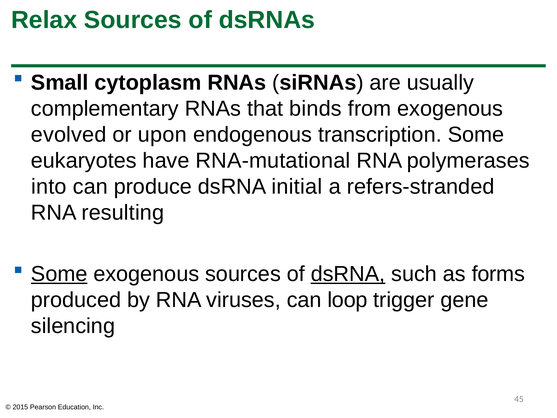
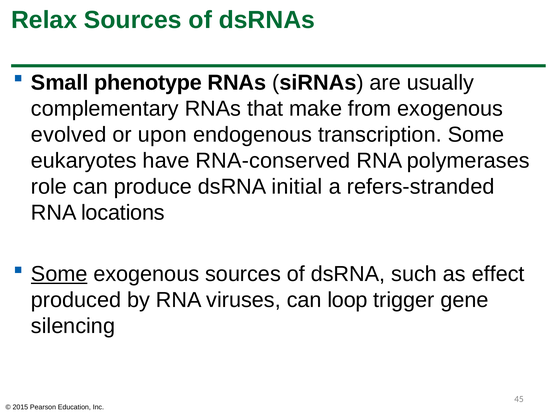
cytoplasm: cytoplasm -> phenotype (148, 83)
binds: binds -> make (316, 109)
RNA-mutational: RNA-mutational -> RNA-conserved (273, 161)
into: into -> role (49, 187)
resulting: resulting -> locations (123, 213)
dsRNA underline: present -> none (348, 274)
forms: forms -> effect (498, 274)
